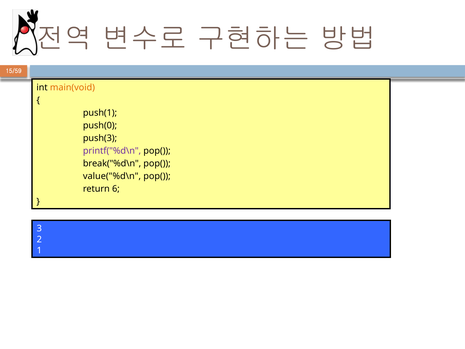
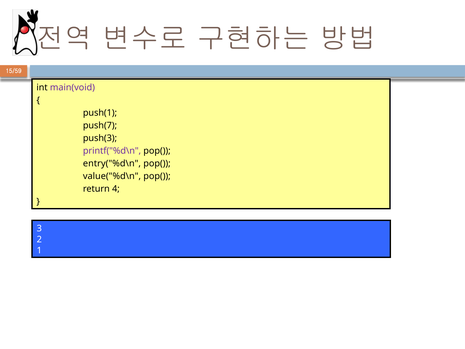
main(void colour: orange -> purple (72, 87)
push(0: push(0 -> push(7 (100, 125)
break("%d\n: break("%d\n -> entry("%d\n (112, 163)
6: 6 -> 4 (116, 189)
